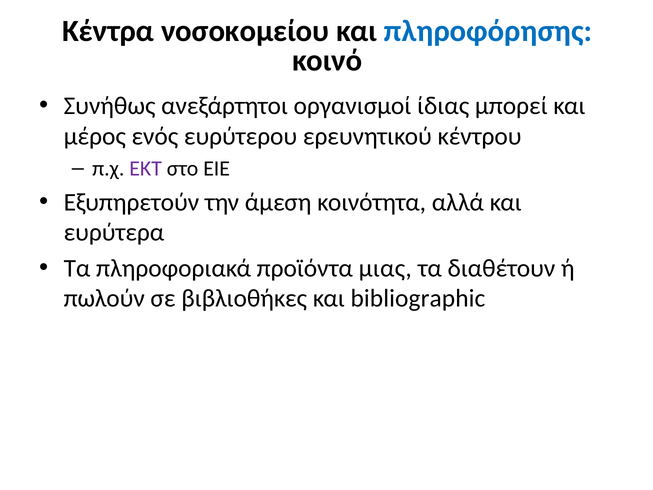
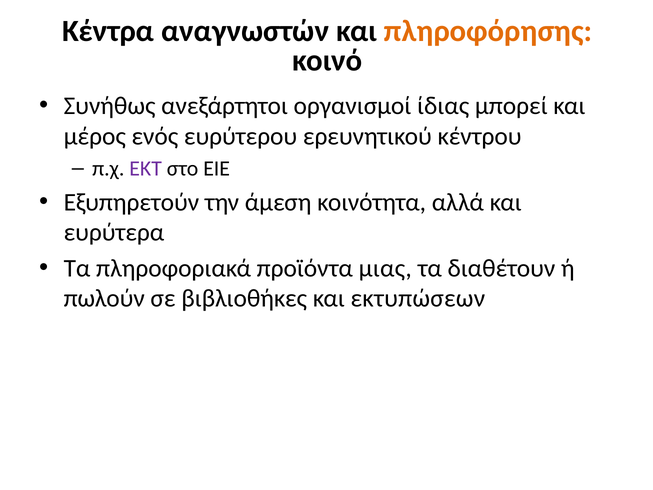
νοσοκομείου: νοσοκομείου -> αναγνωστών (245, 31)
πληροφόρησης colour: blue -> orange (488, 31)
bibliographic: bibliographic -> εκτυπώσεων (418, 298)
